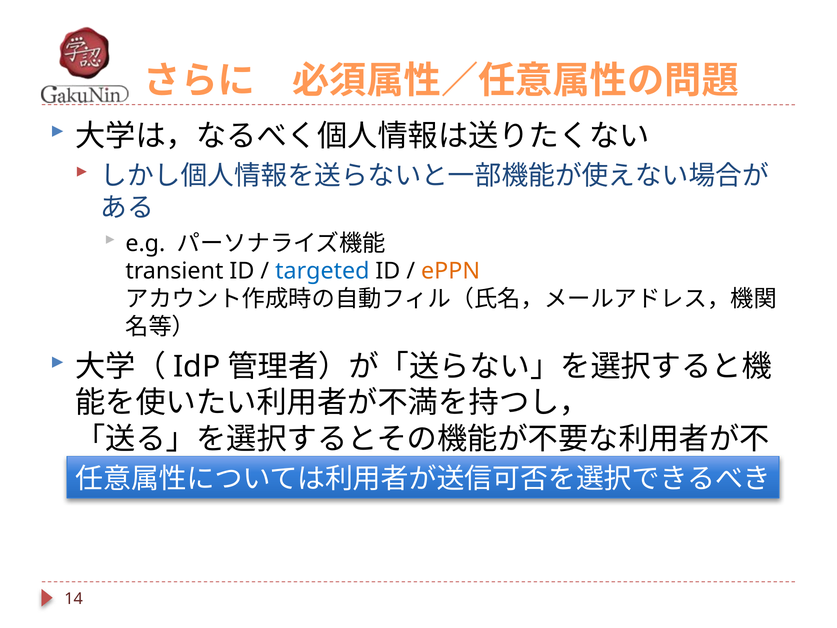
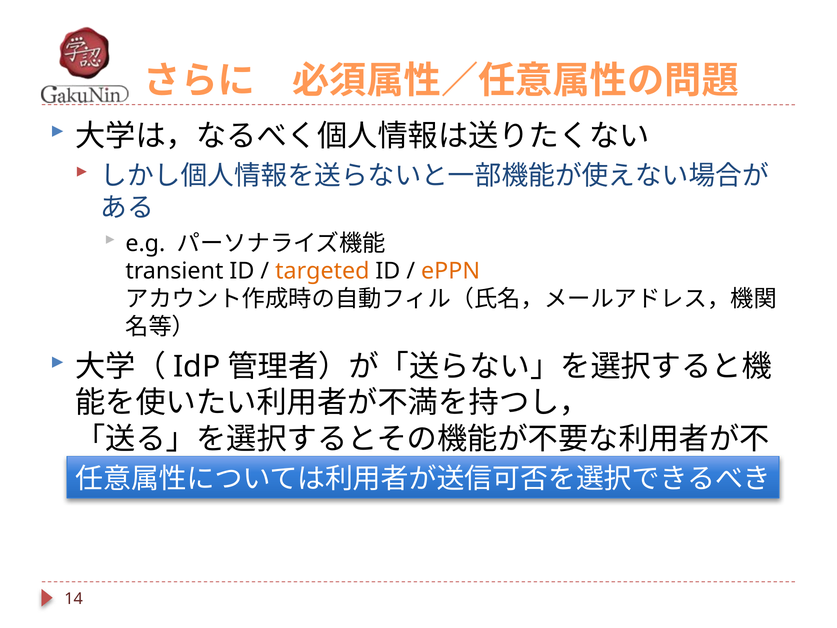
targeted colour: blue -> orange (322, 271)
